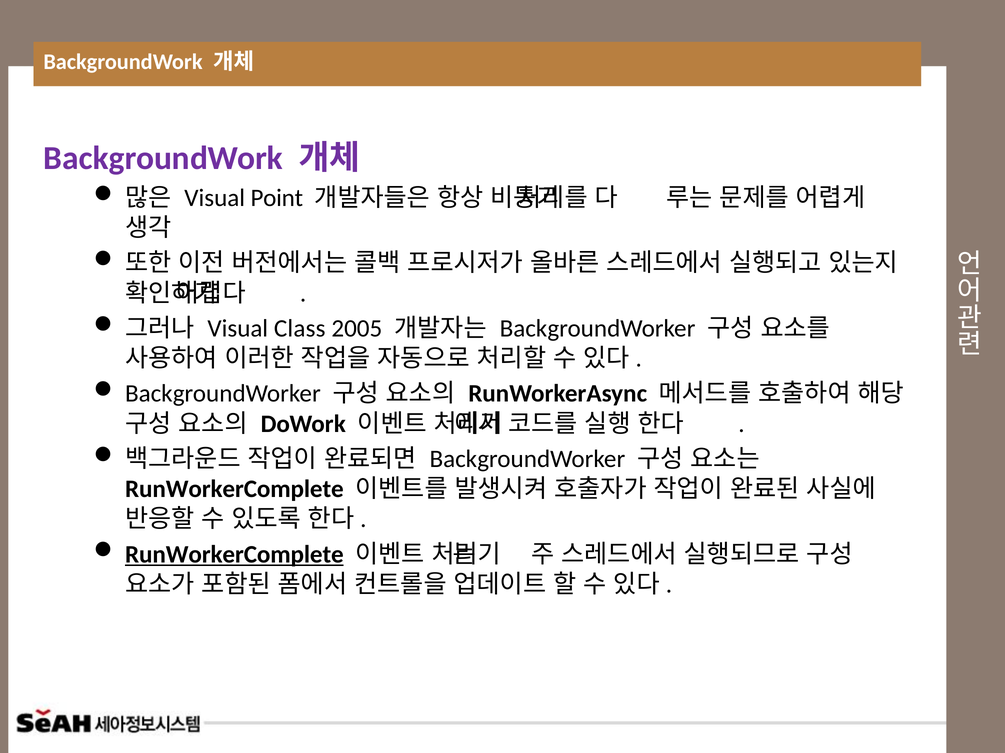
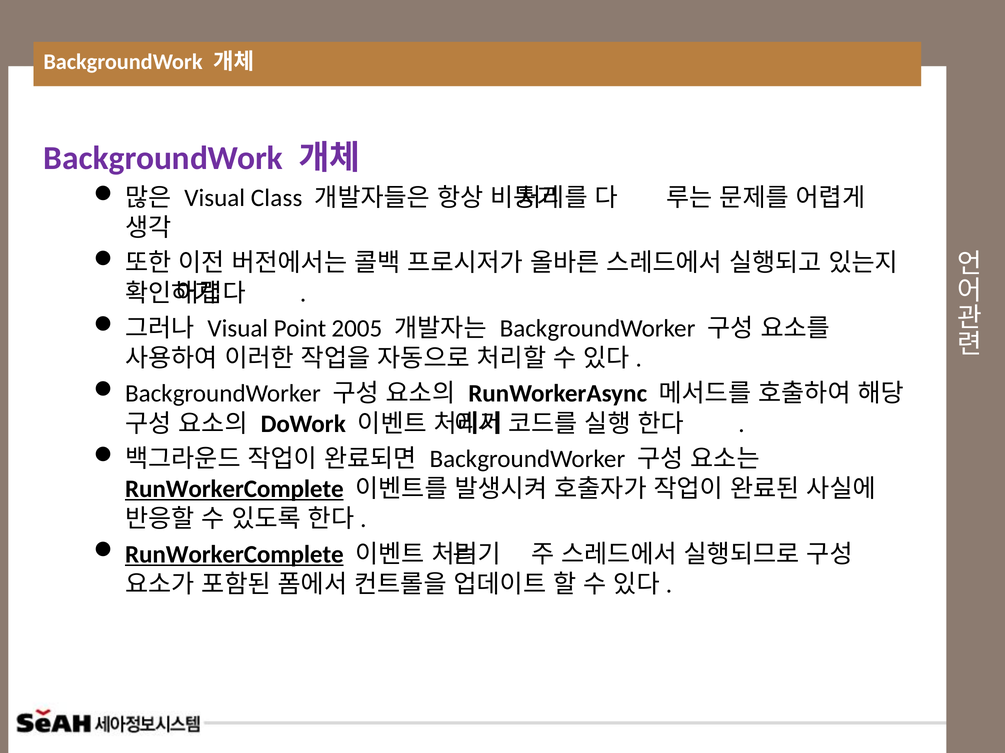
Point: Point -> Class (277, 198)
Class: Class -> Point (300, 329)
RunWorkerComplete underline: none -> present (234, 490)
